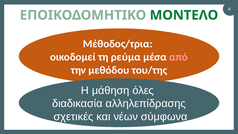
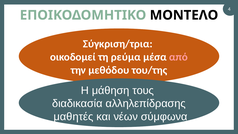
ΜΟΝΤΕΛΟ colour: green -> black (184, 15)
Μέθοδος/τρια: Μέθοδος/τρια -> Σύγκριση/τρια (118, 44)
όλες: όλες -> τους (143, 90)
σχετικές: σχετικές -> μαθητές (73, 117)
